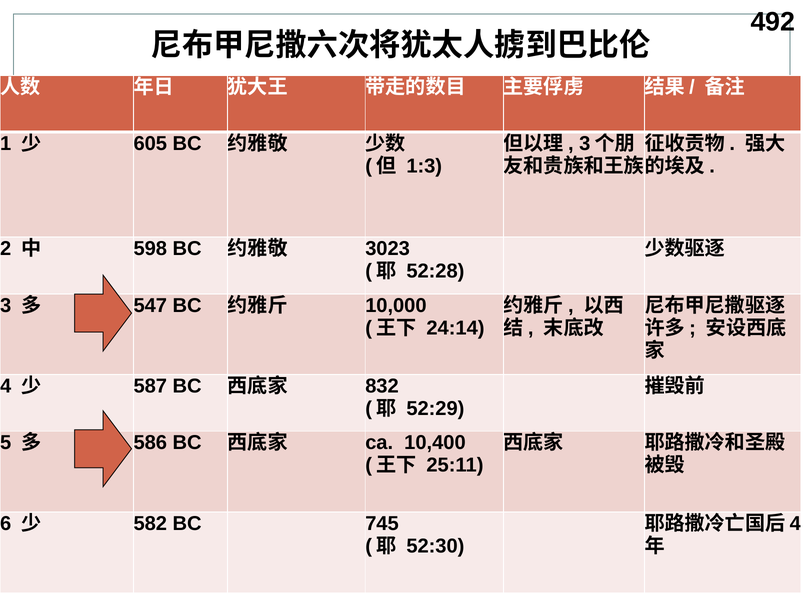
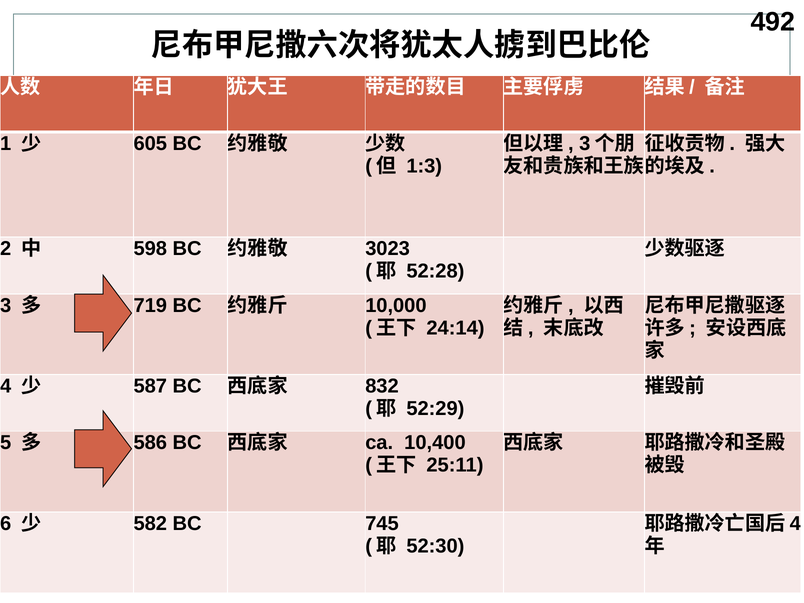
547: 547 -> 719 (150, 305)
